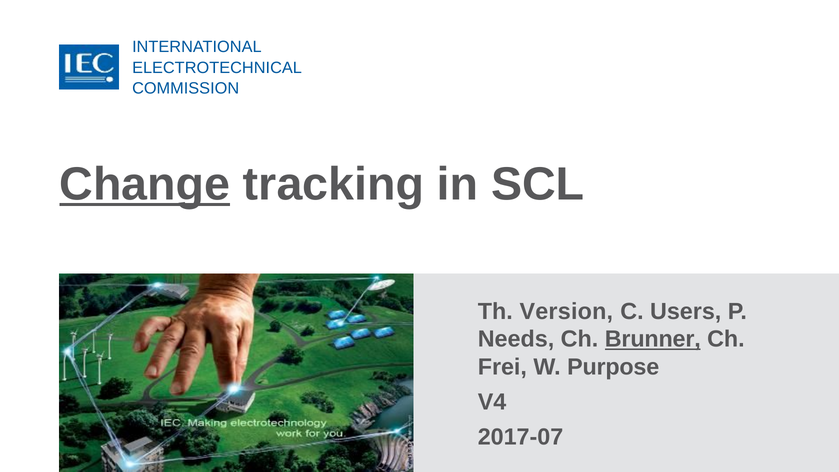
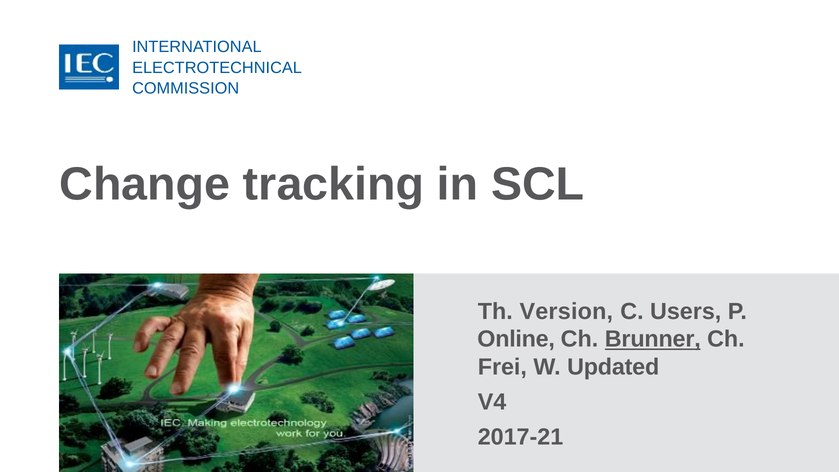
Change underline: present -> none (145, 184)
Needs: Needs -> Online (516, 339)
Purpose: Purpose -> Updated (613, 367)
2017-07: 2017-07 -> 2017-21 (520, 437)
